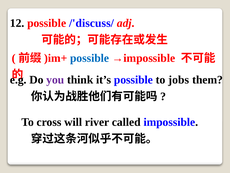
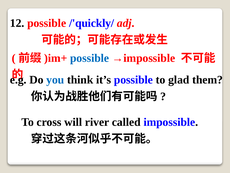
/'discuss/: /'discuss/ -> /'quickly/ (92, 23)
you colour: purple -> blue (55, 80)
jobs: jobs -> glad (179, 80)
